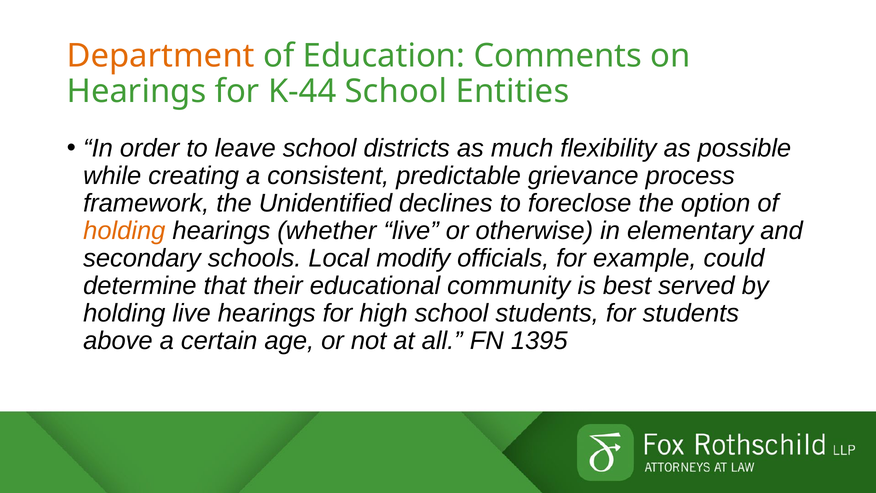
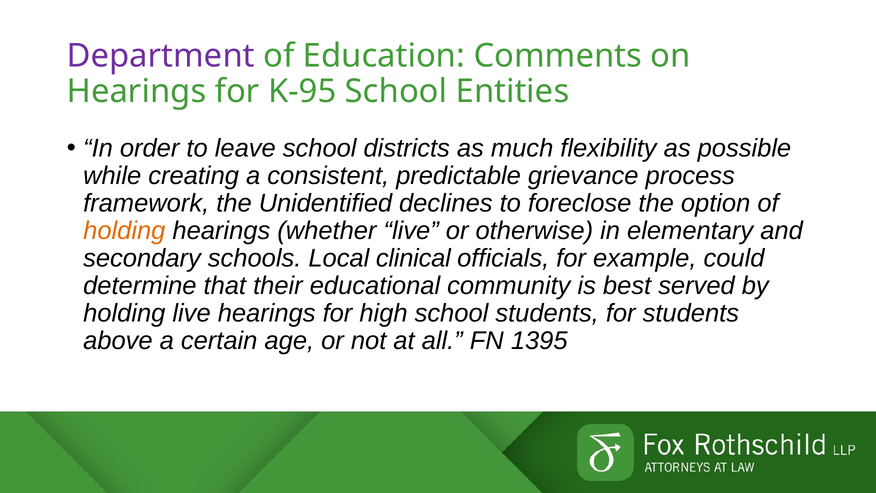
Department colour: orange -> purple (161, 56)
K-44: K-44 -> K-95 (302, 91)
modify: modify -> clinical (413, 258)
